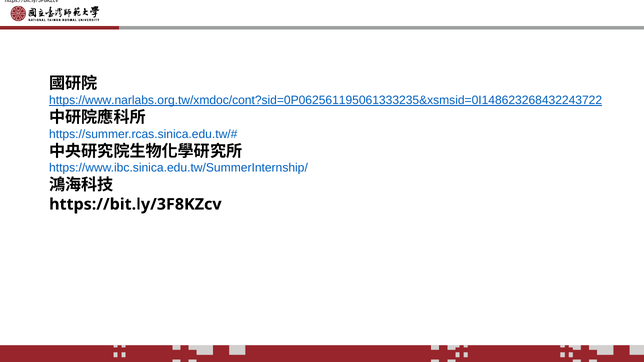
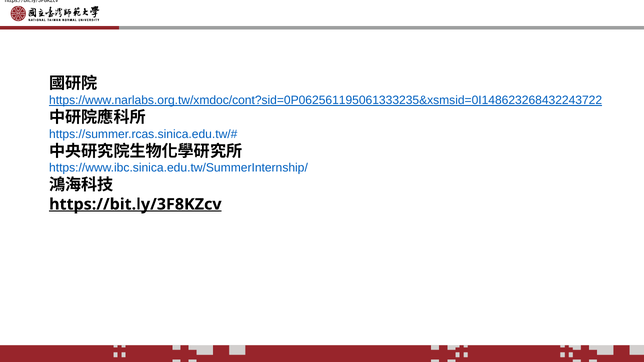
https://bit.ly/3F8KZcv underline: none -> present (135, 204)
